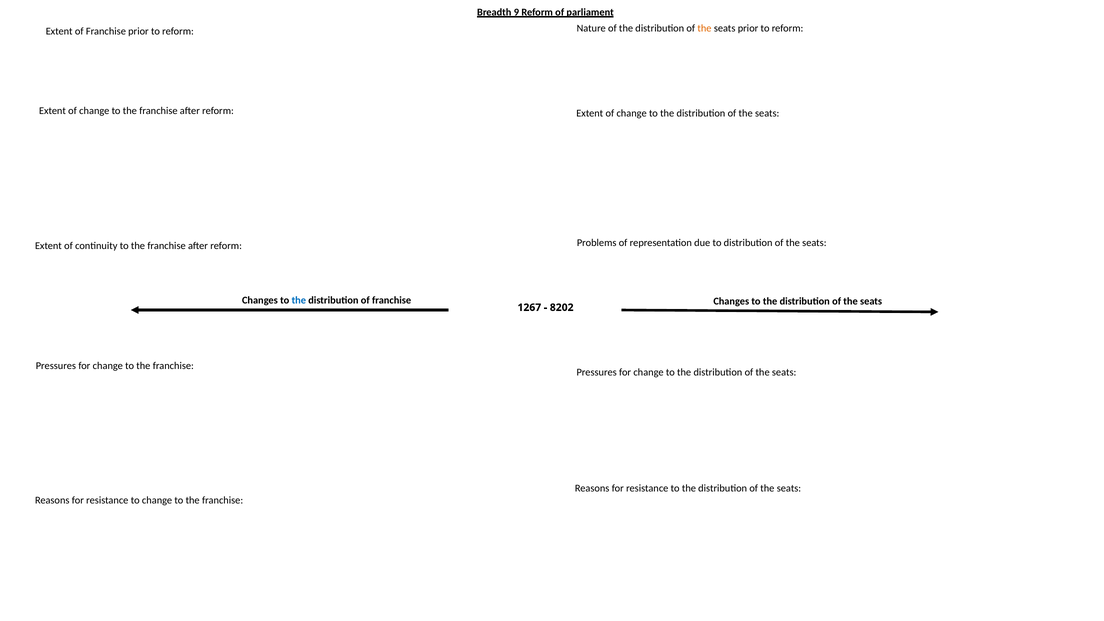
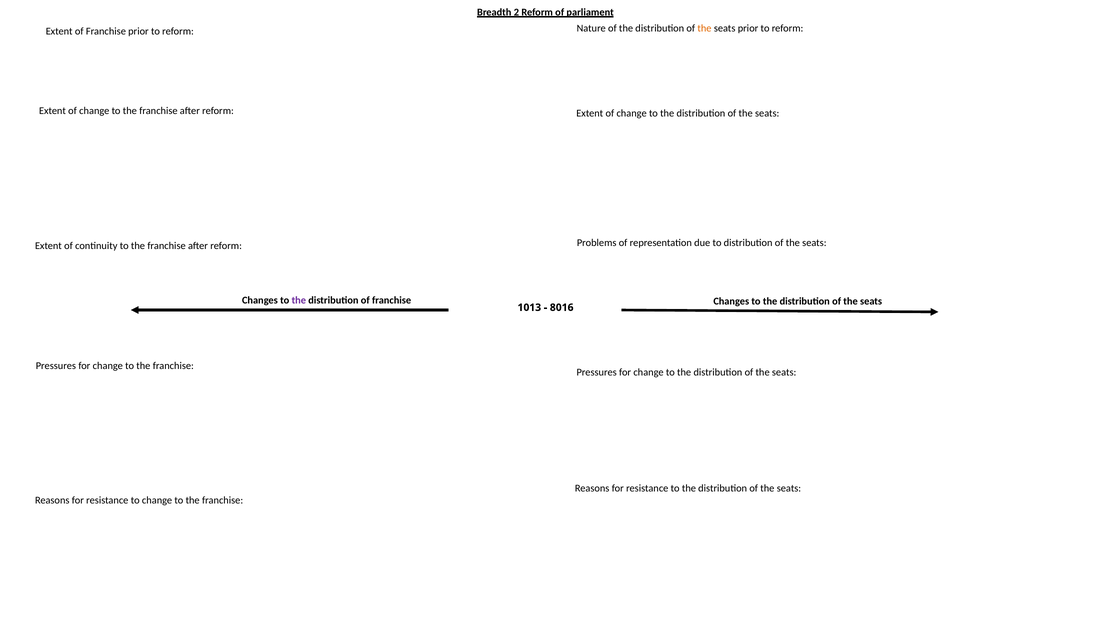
9: 9 -> 2 (516, 12)
the colour: blue -> purple (299, 300)
1267: 1267 -> 1013 (529, 308)
8202: 8202 -> 8016 (562, 308)
